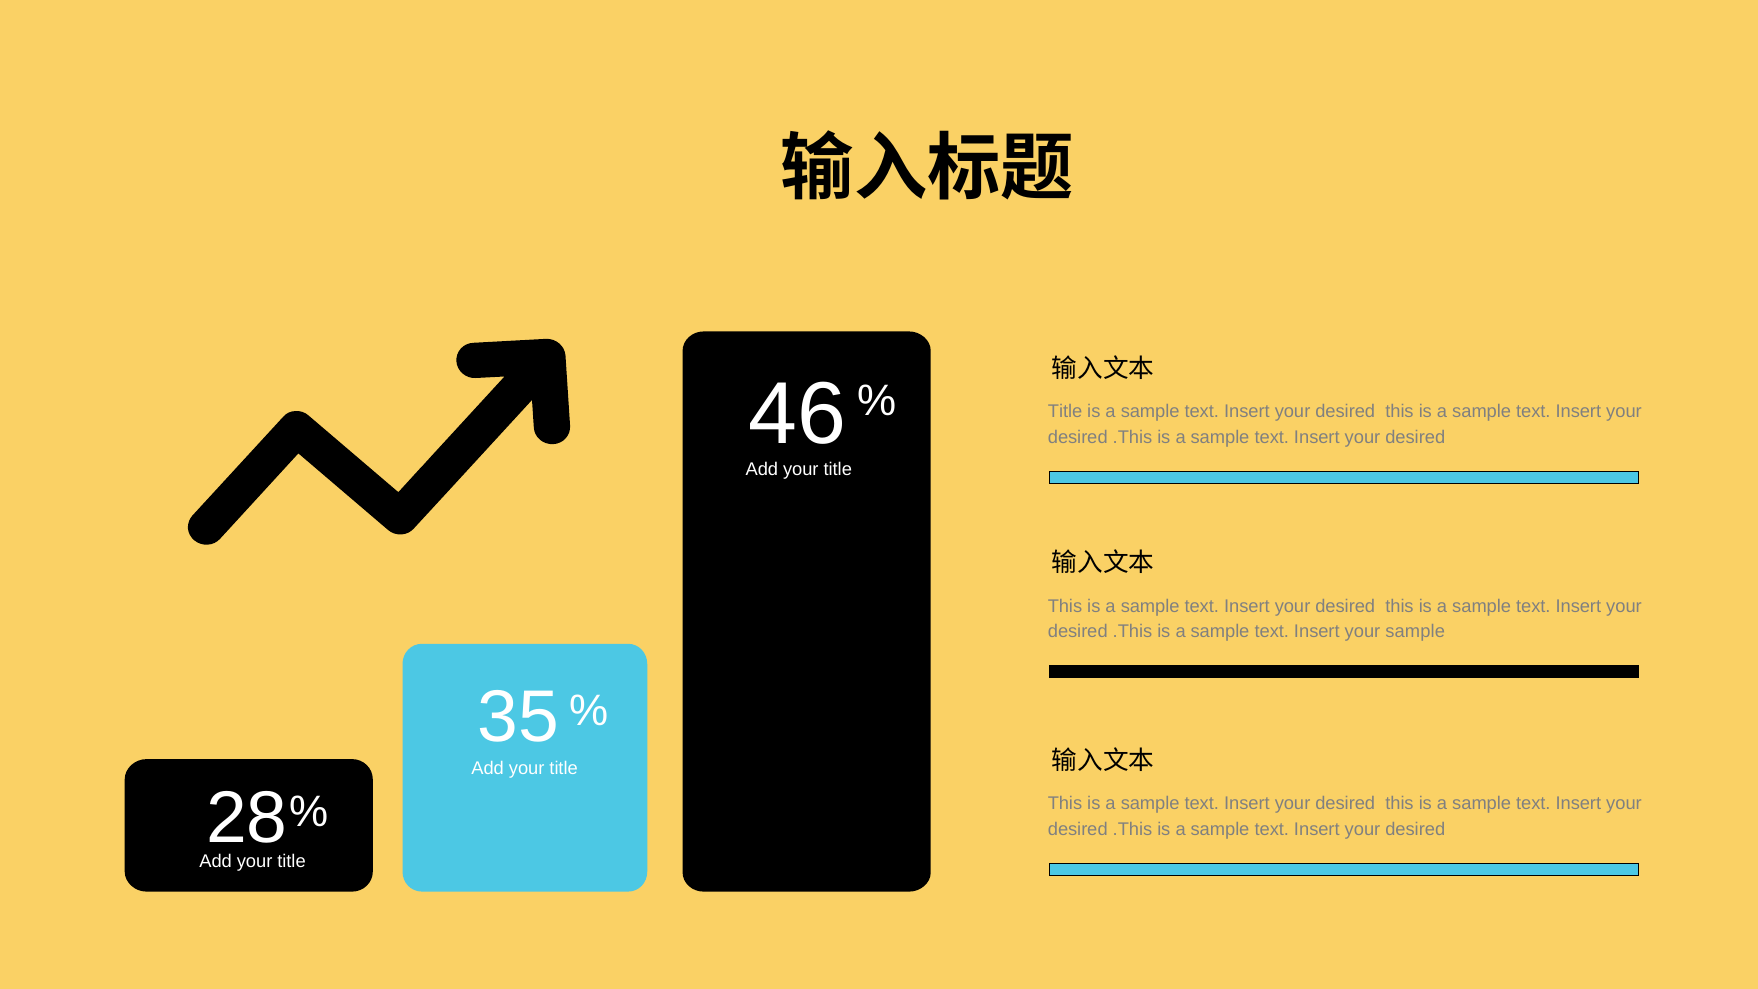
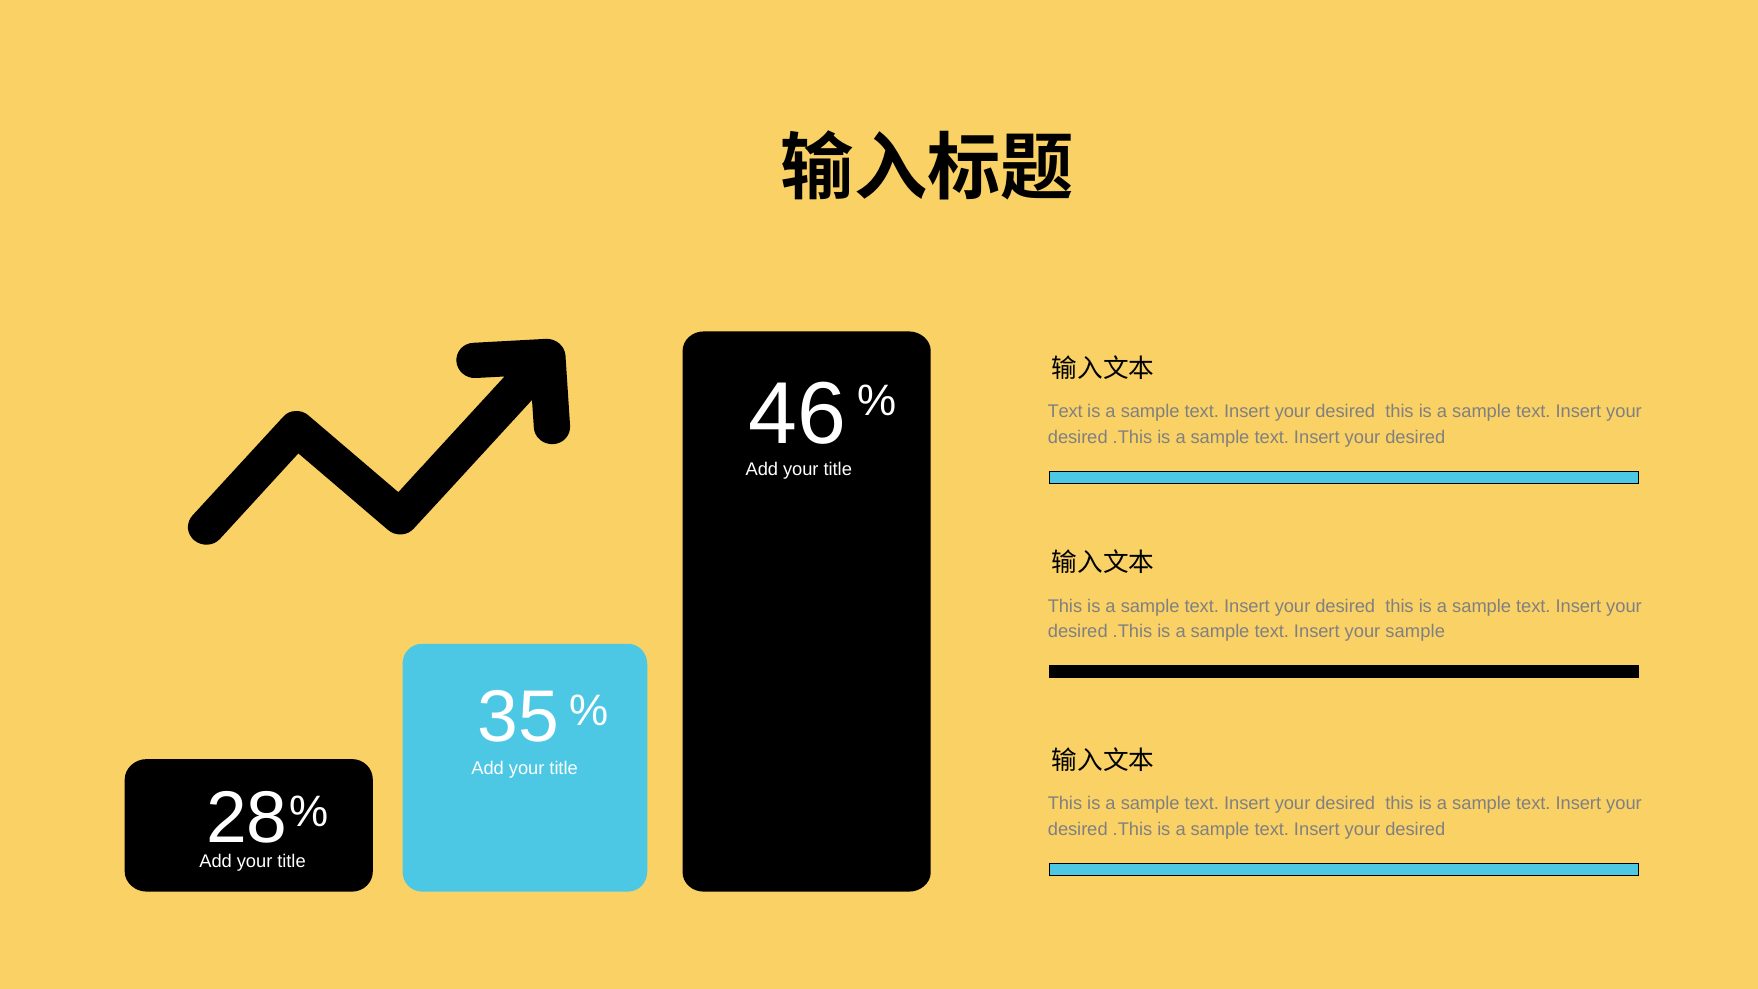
Title: Title -> Text (1065, 412)
